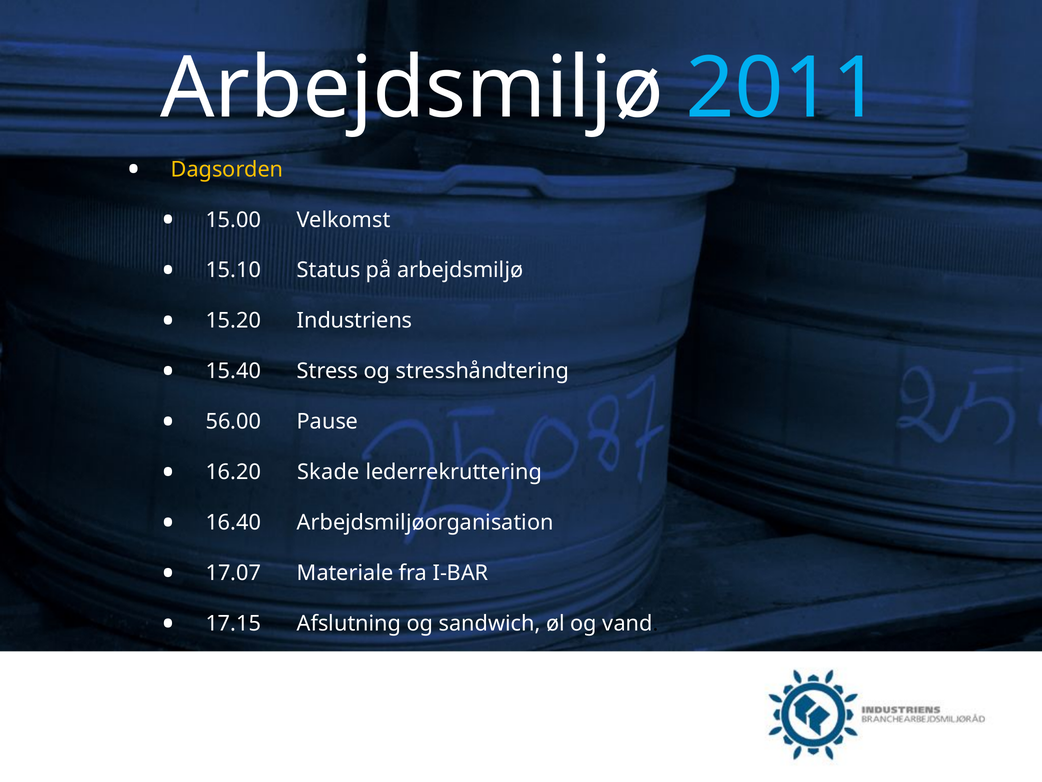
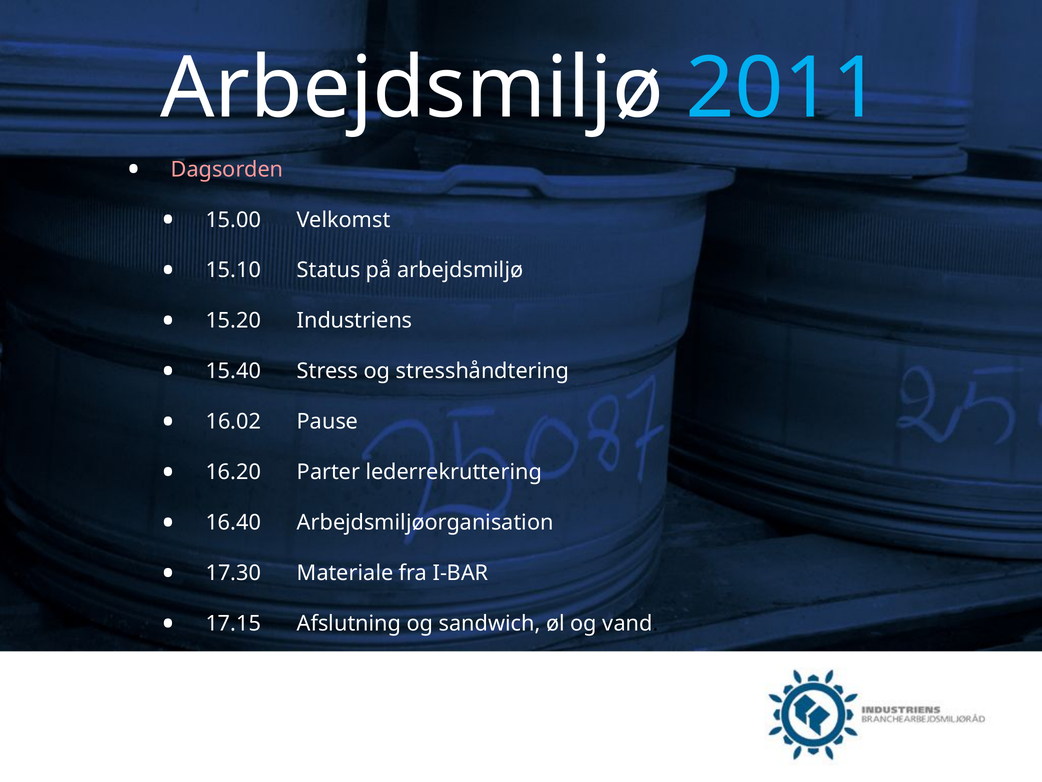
Dagsorden colour: yellow -> pink (227, 169)
56.00: 56.00 -> 16.02 (233, 422)
Skade: Skade -> Parter (328, 472)
17.07: 17.07 -> 17.30 (233, 573)
